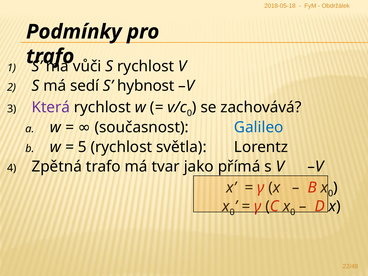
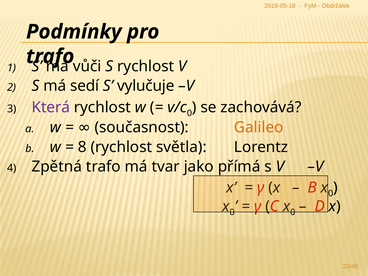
hybnost: hybnost -> vylučuje (146, 86)
Galileo colour: blue -> orange (259, 127)
5: 5 -> 8 (82, 147)
